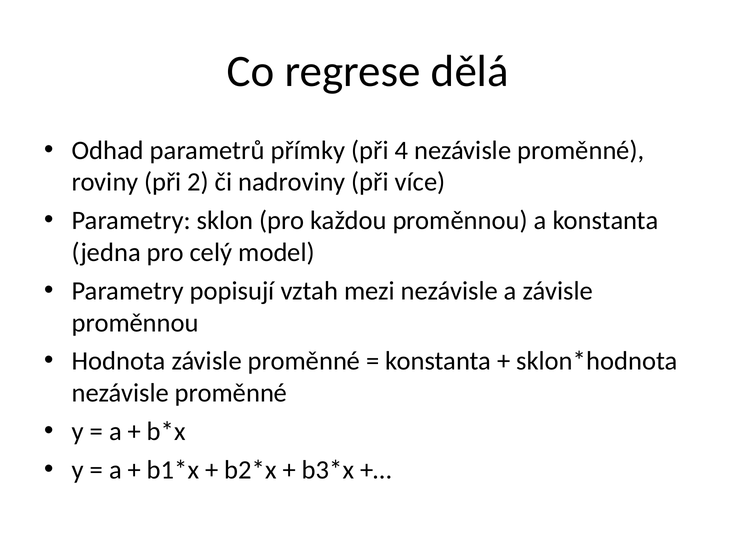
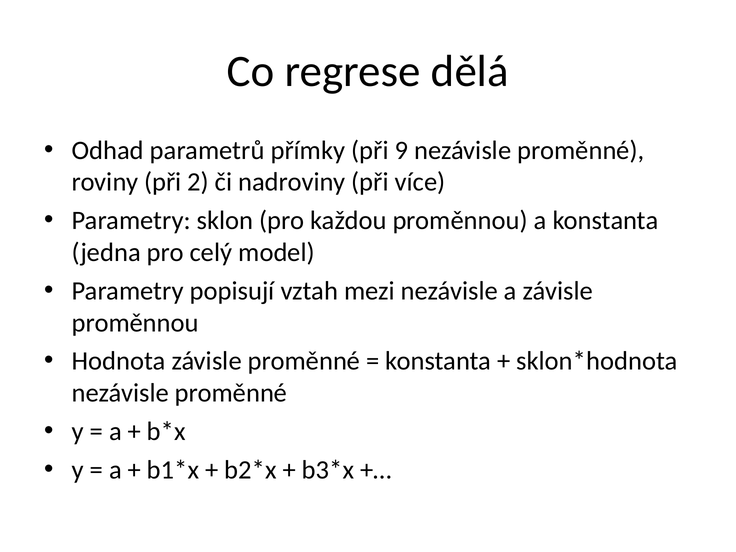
4: 4 -> 9 (401, 150)
